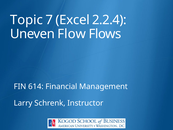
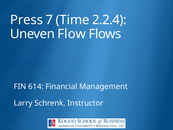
Topic: Topic -> Press (27, 20)
Excel: Excel -> Time (73, 20)
